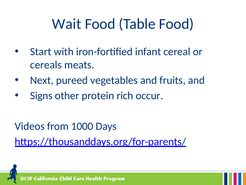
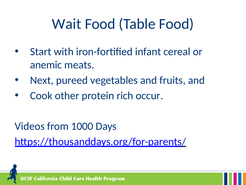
cereals: cereals -> anemic (46, 65)
Signs: Signs -> Cook (41, 95)
